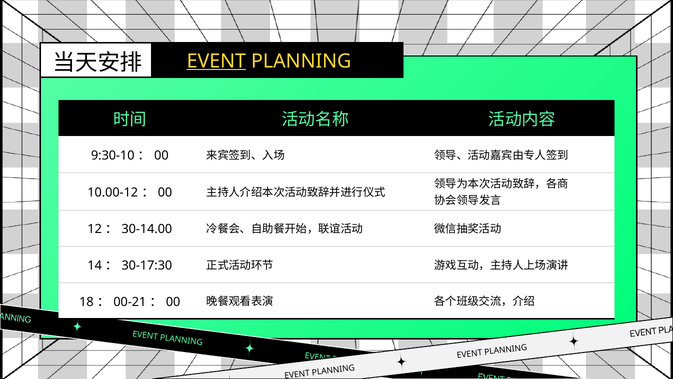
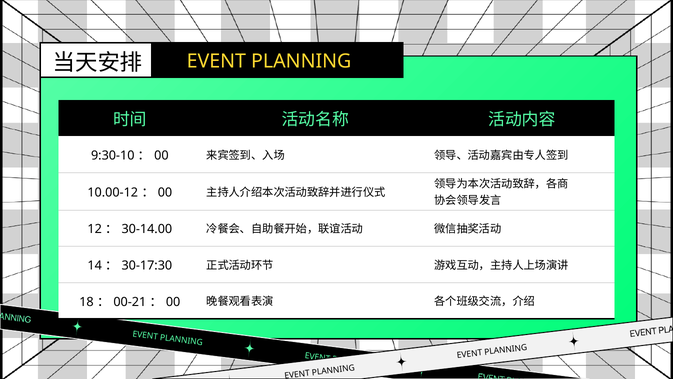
EVENT underline: present -> none (216, 61)
